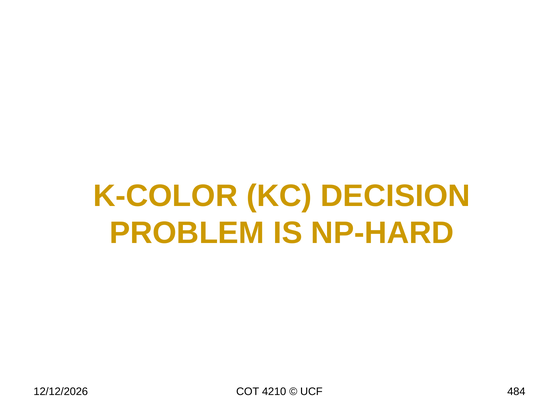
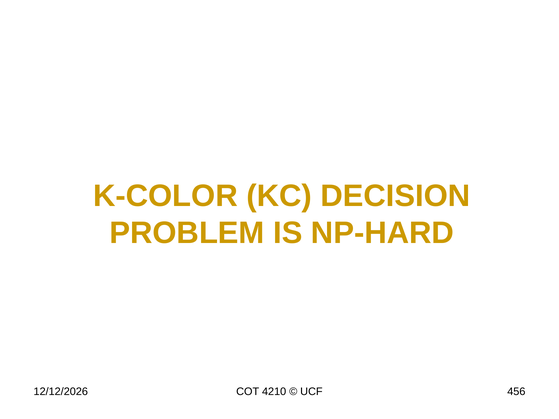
484: 484 -> 456 (516, 392)
